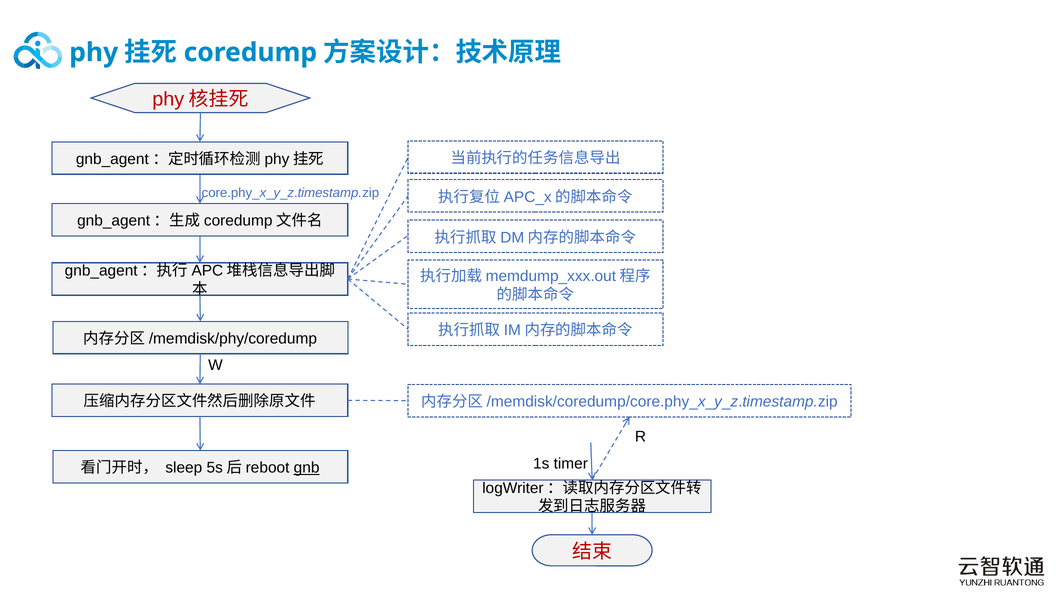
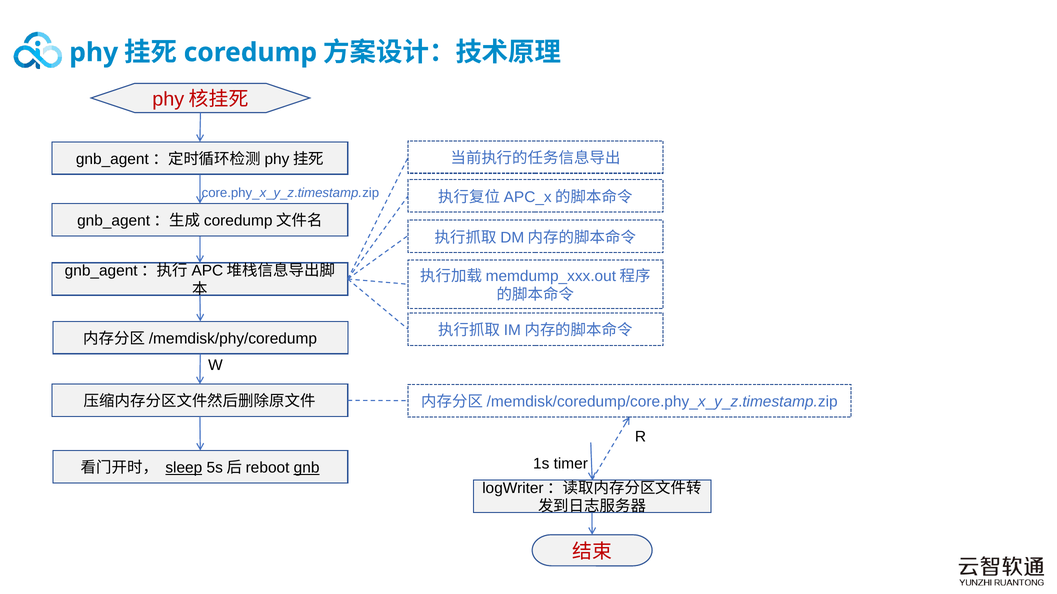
sleep underline: none -> present (184, 468)
